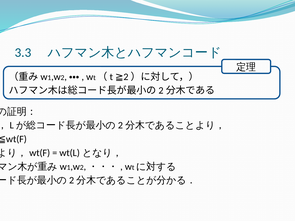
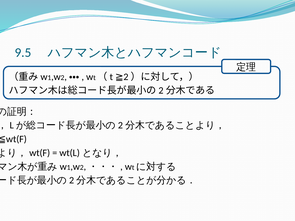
3.3: 3.3 -> 9.5 (23, 53)
